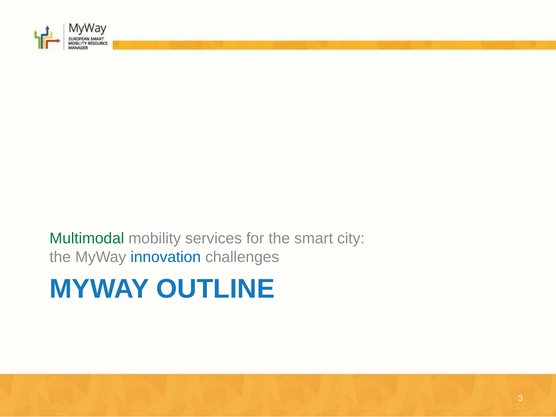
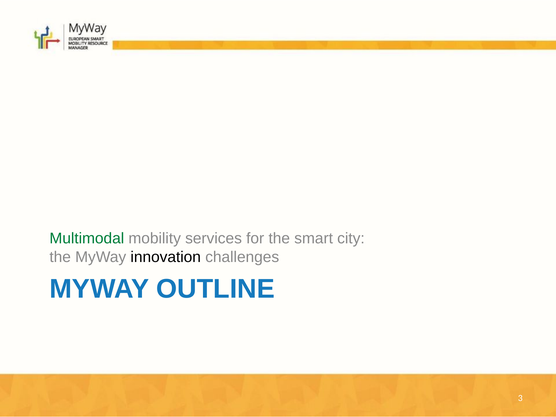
innovation colour: blue -> black (166, 257)
